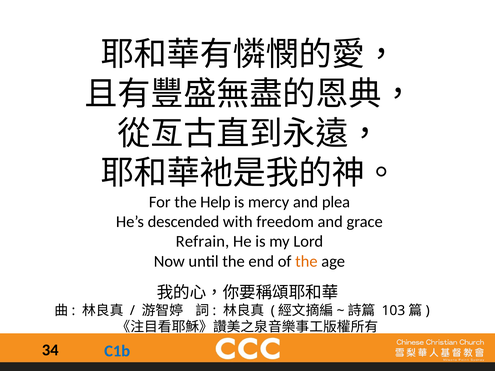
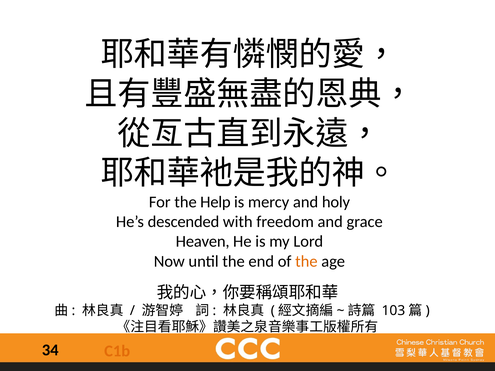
plea: plea -> holy (336, 202)
Refrain: Refrain -> Heaven (203, 242)
C1b colour: blue -> orange (117, 351)
